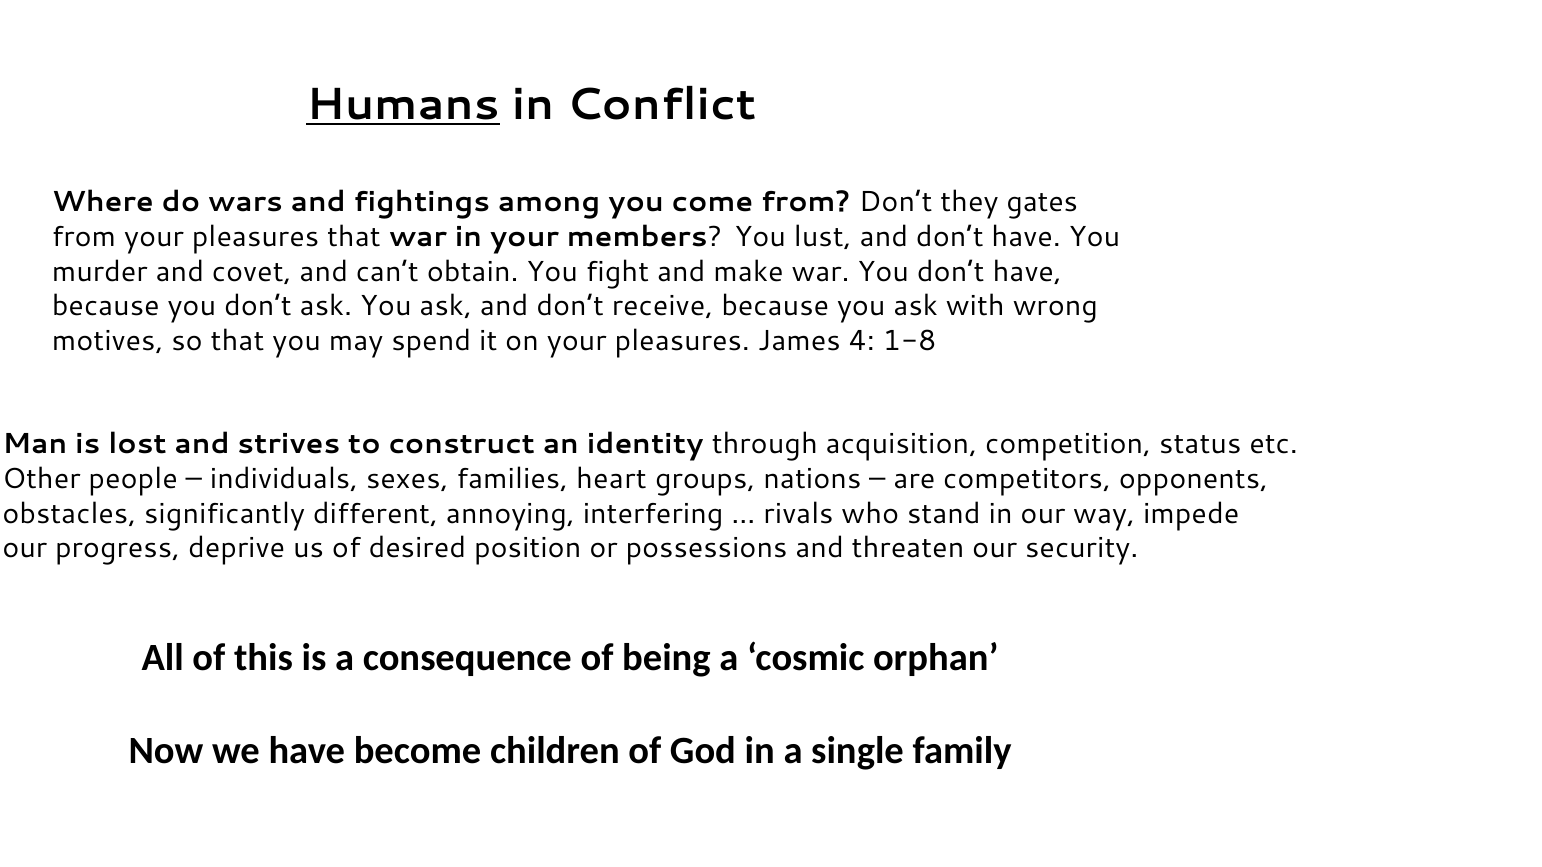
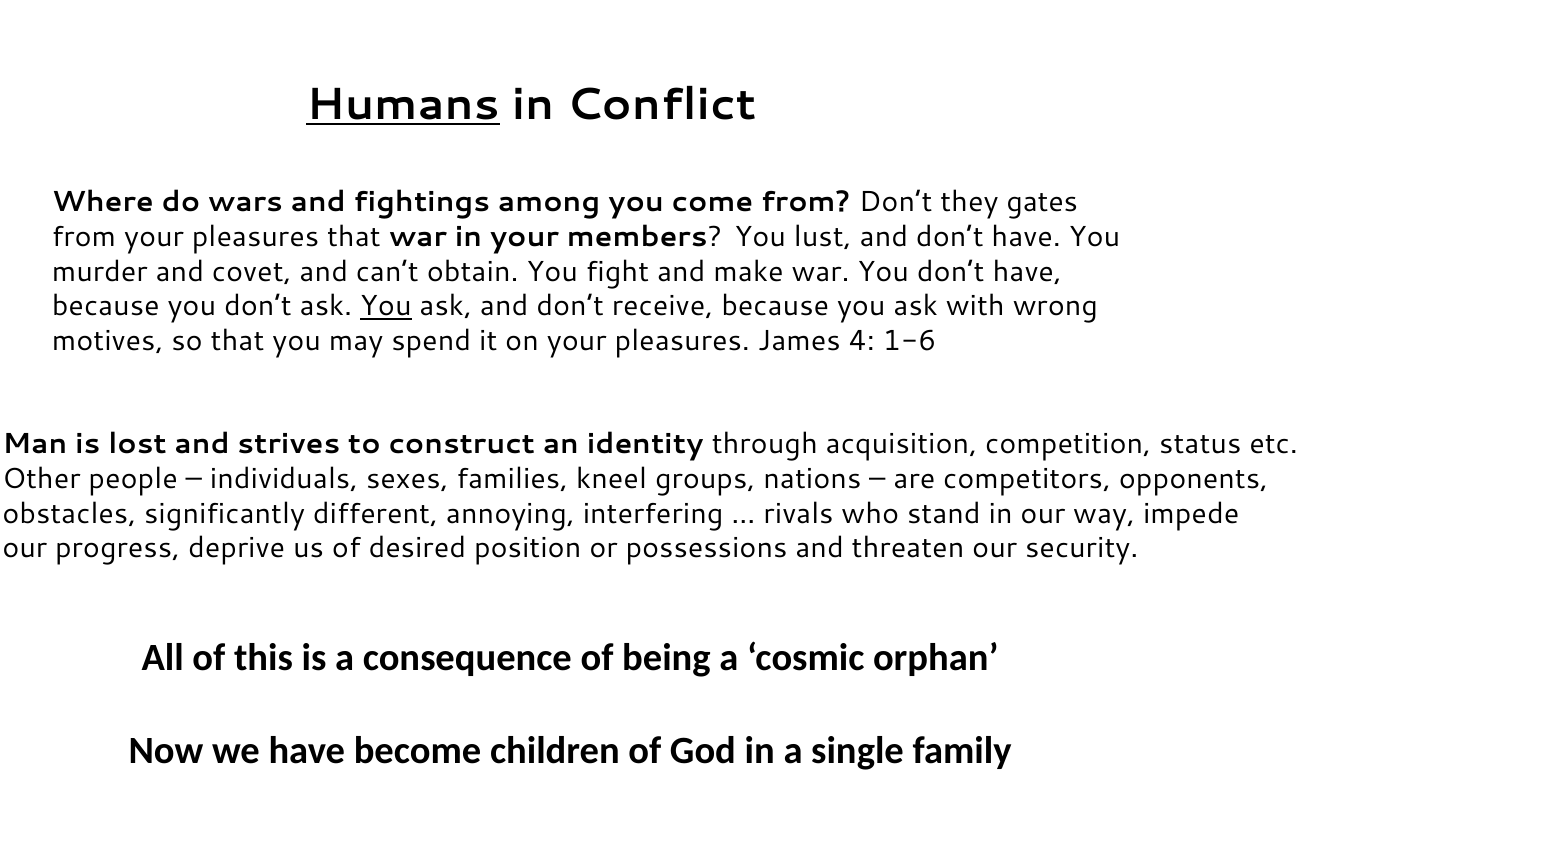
You underline: none -> present (386, 306)
1-8: 1-8 -> 1-6 (910, 341)
heart: heart -> kneel (612, 479)
